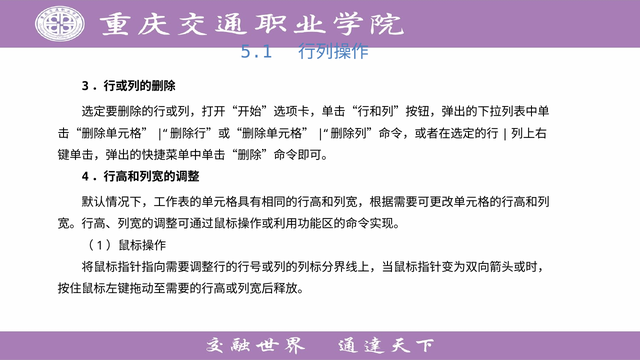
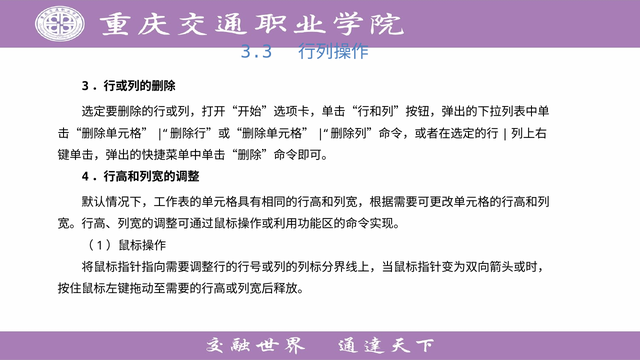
5.1: 5.1 -> 3.3 (256, 52)
